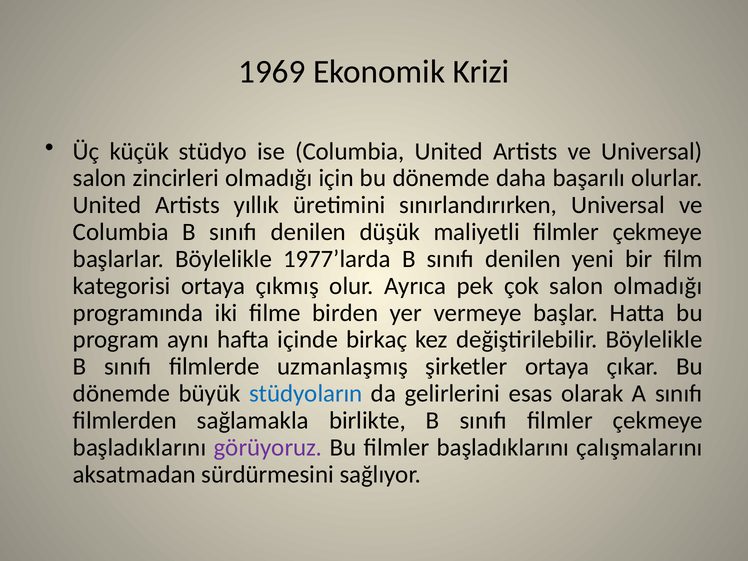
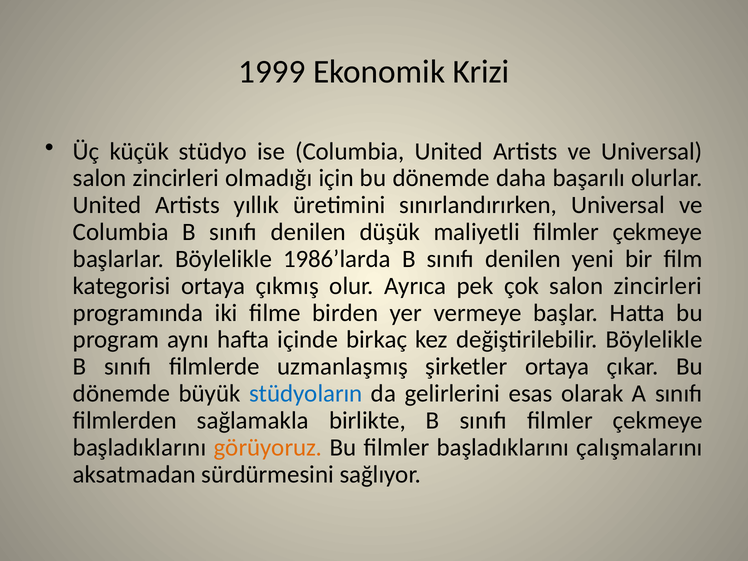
1969: 1969 -> 1999 (272, 72)
1977’larda: 1977’larda -> 1986’larda (337, 259)
çok salon olmadığı: olmadığı -> zincirleri (658, 286)
görüyoruz colour: purple -> orange (268, 447)
